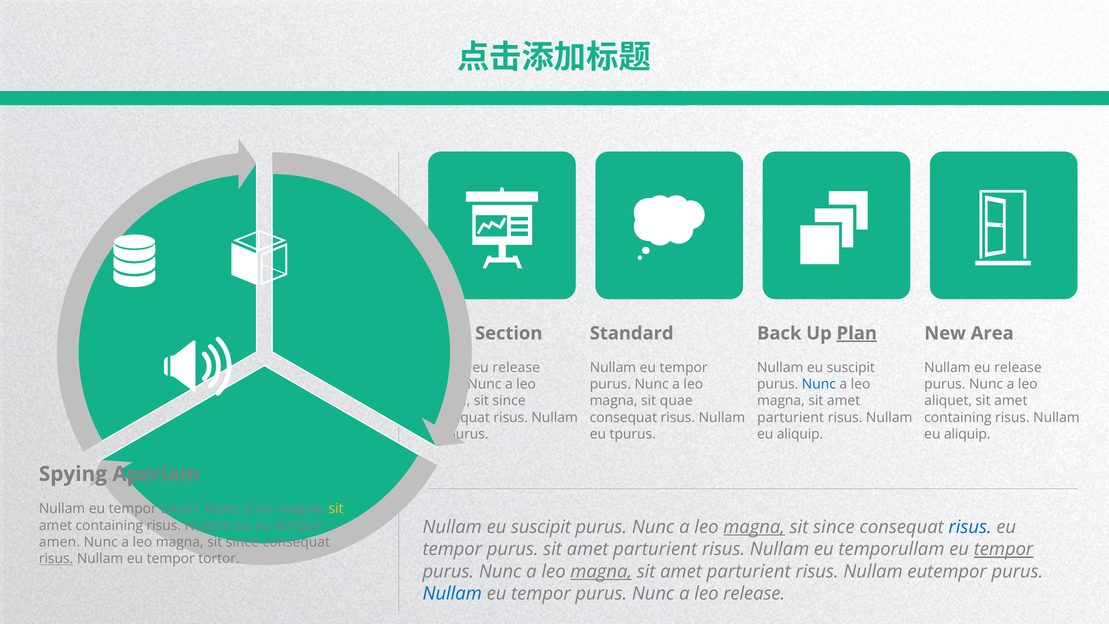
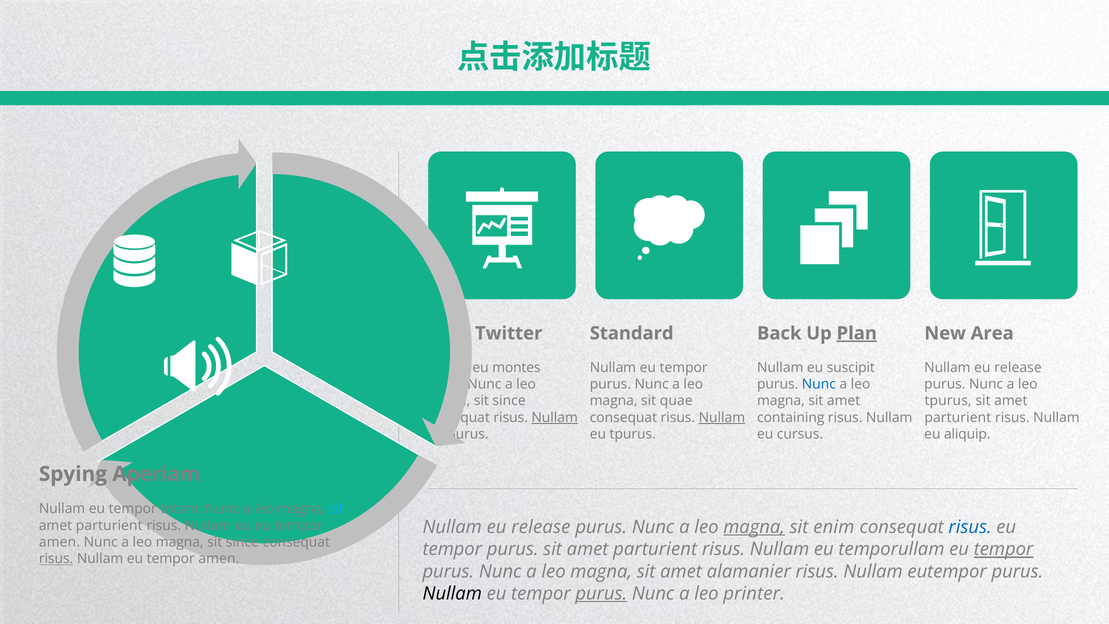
Section: Section -> Twitter (509, 333)
release: release -> montes (516, 368)
aliquet: aliquet -> tpurus (948, 401)
Nullam underline: none -> present (555, 418)
Nullam underline: none -> present (722, 418)
parturient: parturient -> containing (791, 418)
containing: containing -> parturient (958, 418)
aliquip: aliquip -> cursus (800, 434)
sit colour: yellow -> light blue (336, 509)
containing: containing -> parturient (109, 526)
suscipit: suscipit -> release (541, 527)
since: since -> enim (834, 527)
Nullam eu tempor tortor: tortor -> amen (219, 559)
magna underline: present -> none (601, 571)
parturient: parturient -> alamanier (749, 571)
Nullam colour: blue -> black (452, 594)
purus underline: none -> present (601, 594)
leo release: release -> printer (754, 594)
